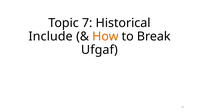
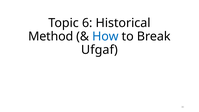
7: 7 -> 6 (87, 23)
Include: Include -> Method (51, 36)
How colour: orange -> blue (105, 36)
